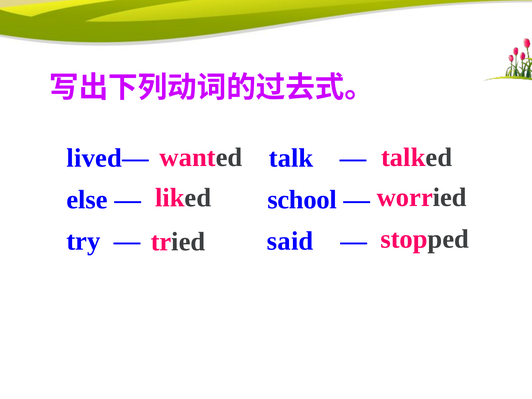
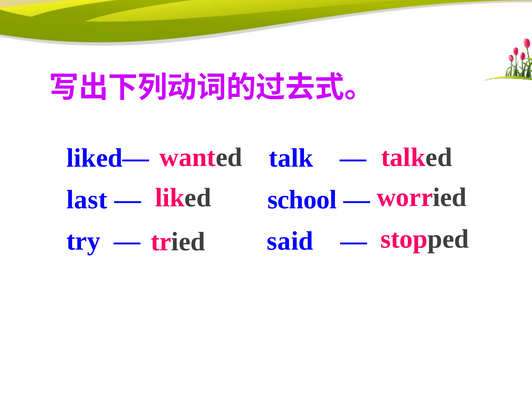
lived—: lived— -> liked— (108, 158)
else: else -> last (87, 200)
